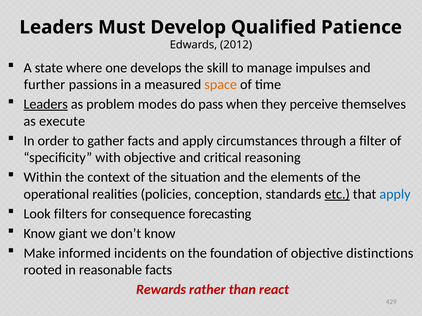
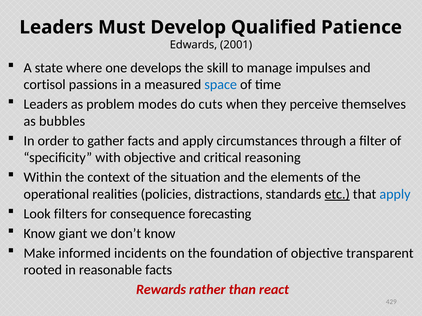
2012: 2012 -> 2001 (236, 45)
further: further -> cortisol (45, 85)
space colour: orange -> blue (221, 85)
Leaders underline: present -> none (46, 104)
pass: pass -> cuts (211, 104)
execute: execute -> bubbles (62, 121)
conception: conception -> distractions (229, 194)
distinctions: distinctions -> transparent (380, 253)
